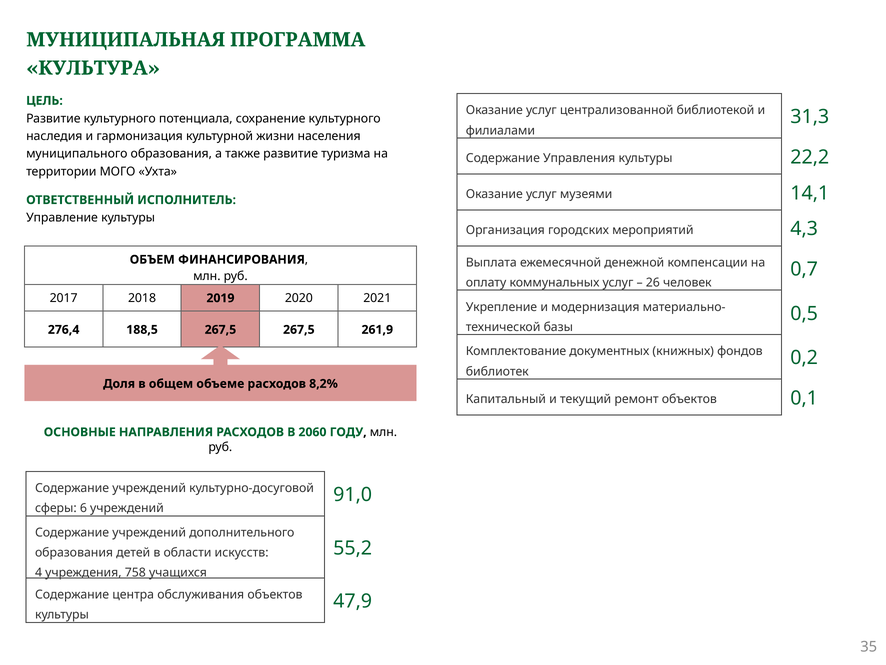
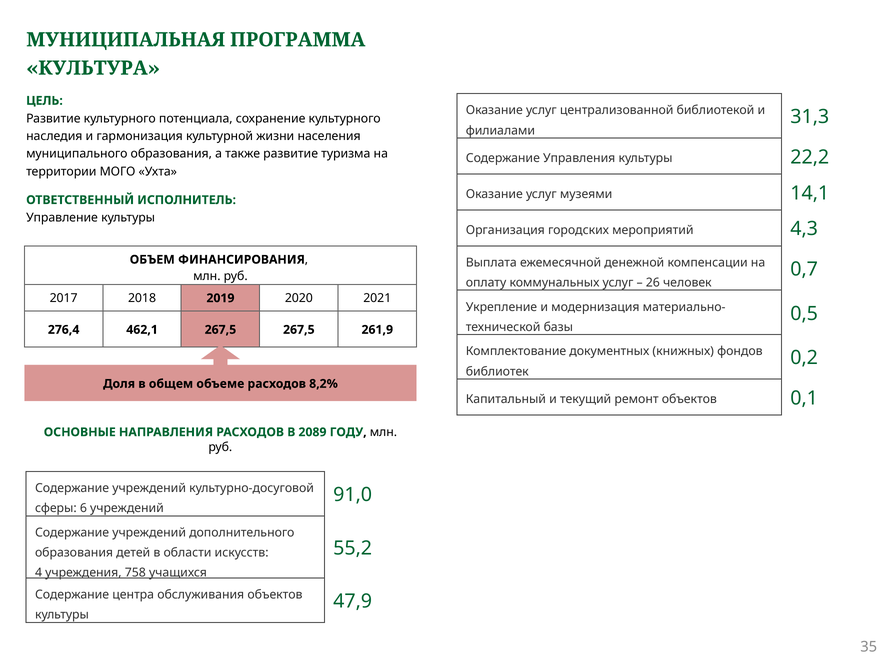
188,5: 188,5 -> 462,1 (142, 329)
2060: 2060 -> 2089 (312, 432)
